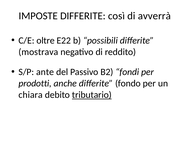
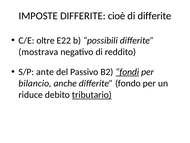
così: così -> cioè (117, 16)
di avverrà: avverrà -> differite (154, 16)
fondi underline: none -> present (127, 72)
prodotti: prodotti -> bilancio (35, 83)
chiara: chiara -> riduce (31, 95)
